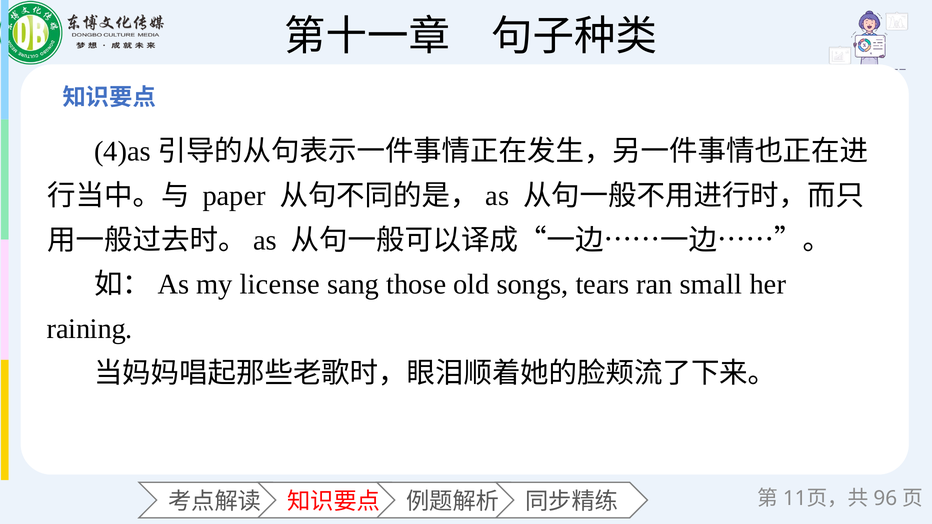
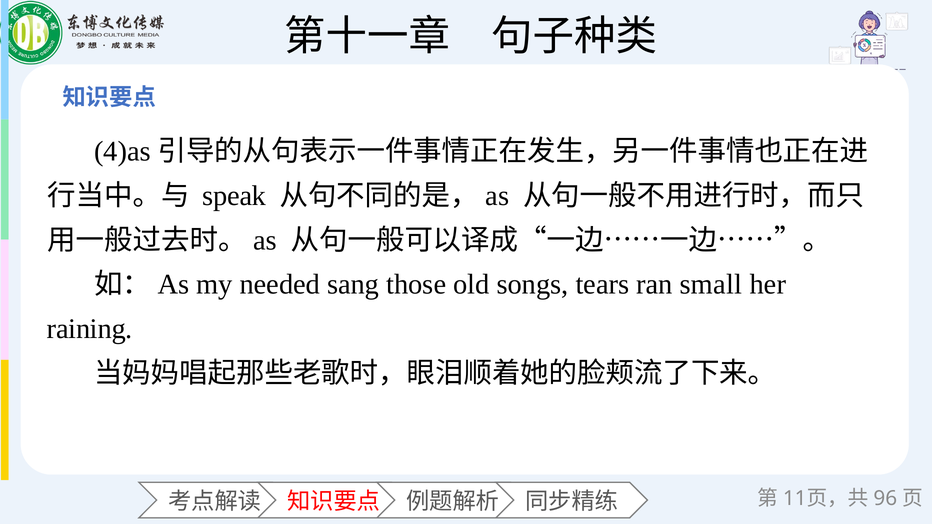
paper: paper -> speak (234, 196)
license: license -> needed (280, 285)
